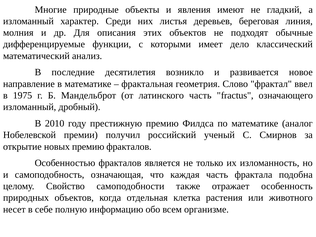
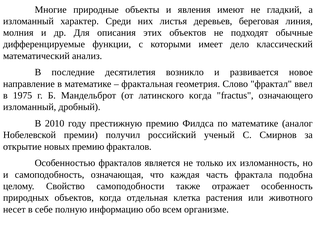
латинского часть: часть -> когда (200, 95)
